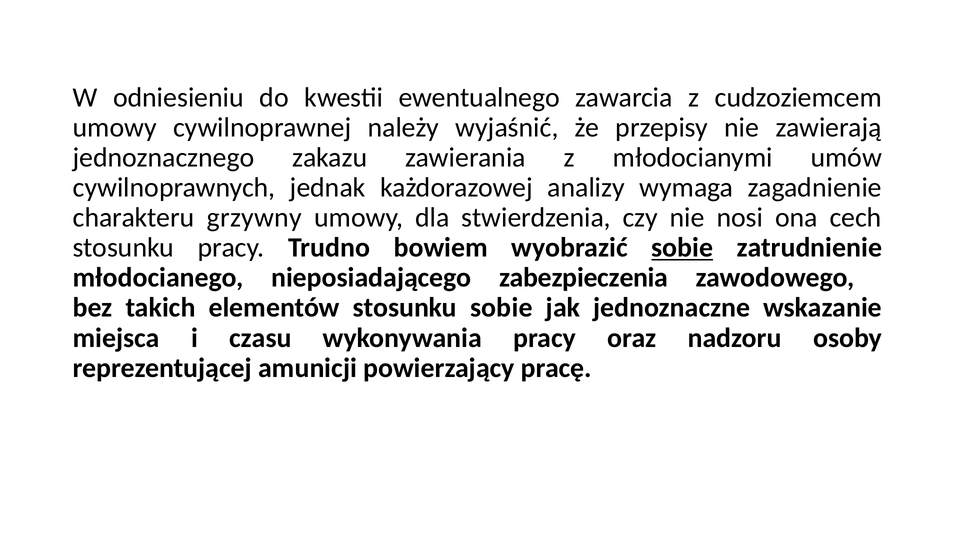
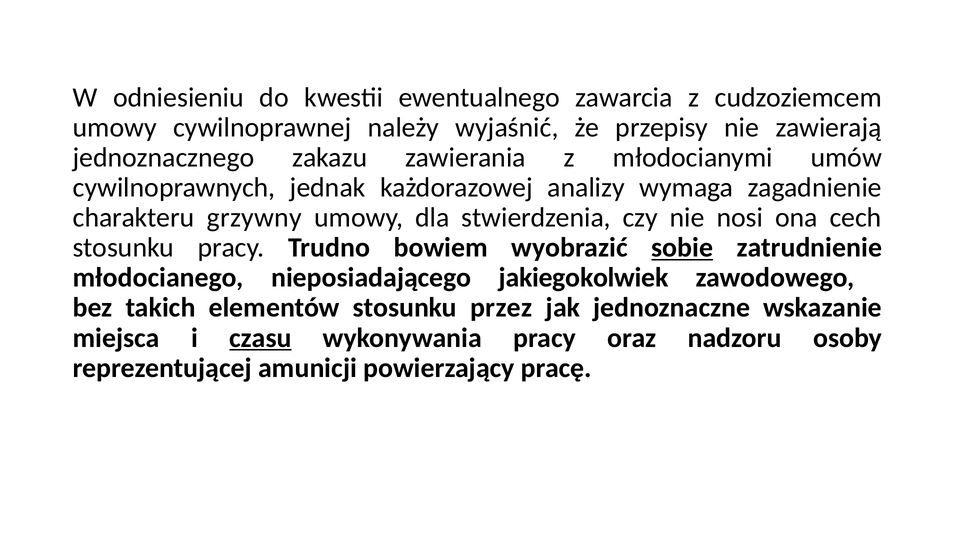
zabezpieczenia: zabezpieczenia -> jakiegokolwiek (584, 278)
stosunku sobie: sobie -> przez (501, 308)
czasu underline: none -> present (260, 338)
